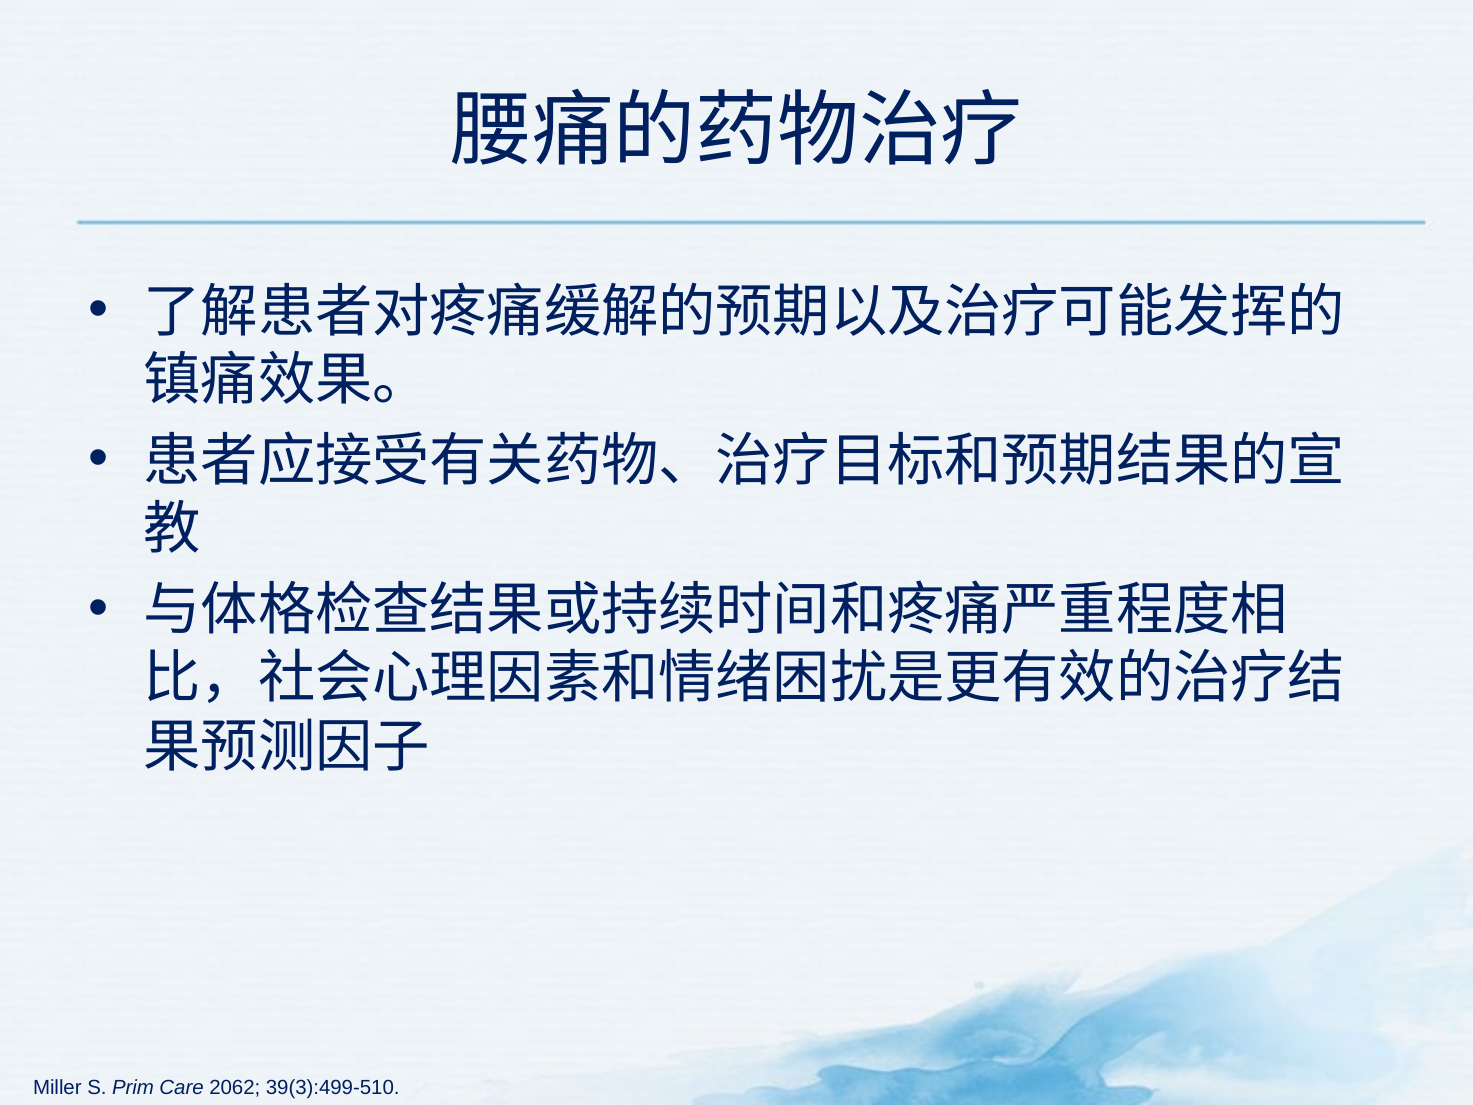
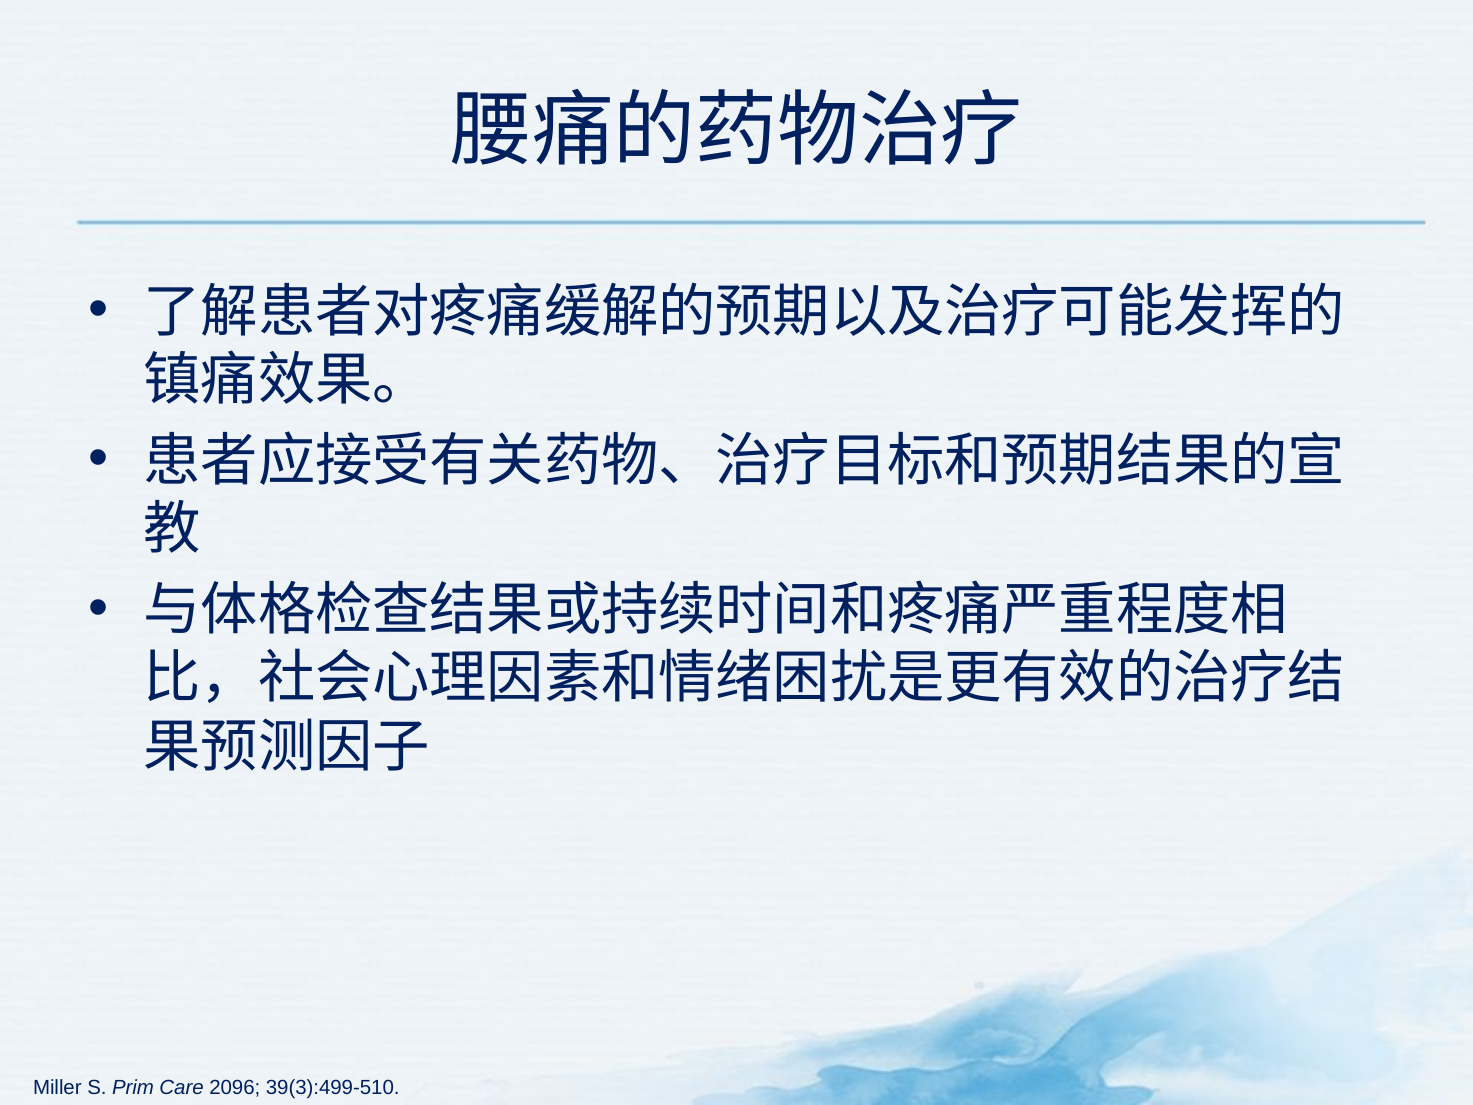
2062: 2062 -> 2096 (235, 1087)
